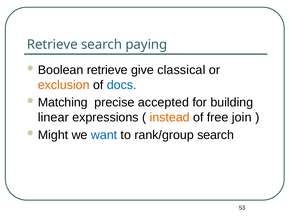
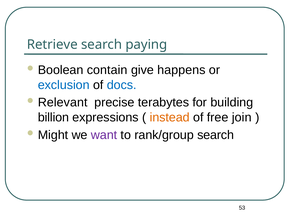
Boolean retrieve: retrieve -> contain (107, 70)
classical: classical -> happens (181, 70)
exclusion colour: orange -> blue (64, 85)
Matching: Matching -> Relevant (63, 102)
accepted: accepted -> terabytes (163, 102)
linear: linear -> billion (53, 117)
want colour: blue -> purple (104, 135)
